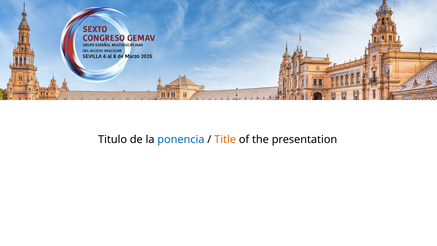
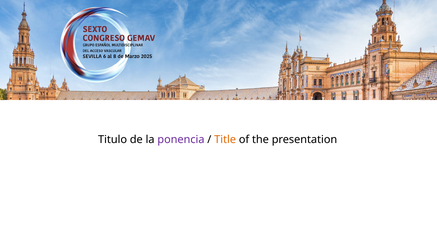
ponencia colour: blue -> purple (181, 139)
